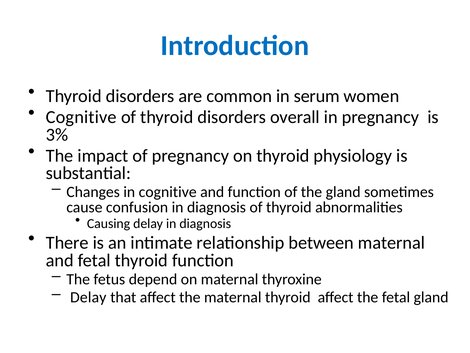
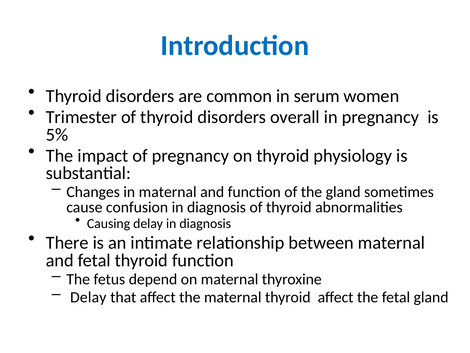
Cognitive: Cognitive -> Trimester (81, 117)
3%: 3% -> 5% (57, 135)
in cognitive: cognitive -> maternal (168, 192)
